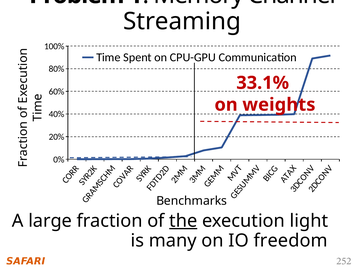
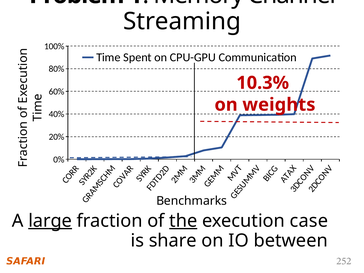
33.1%: 33.1% -> 10.3% (263, 83)
large underline: none -> present (50, 221)
light: light -> case (309, 221)
many: many -> share (173, 240)
freedom: freedom -> between (291, 240)
